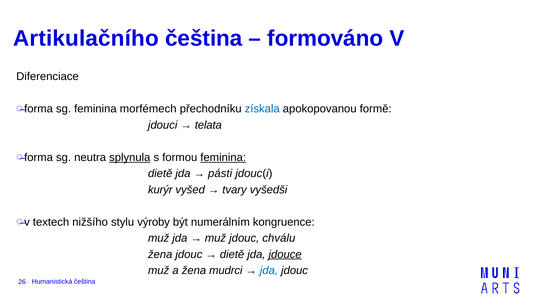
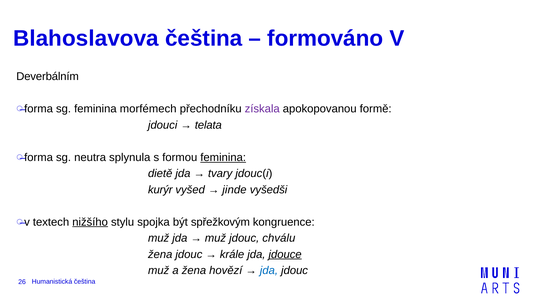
Artikulačního: Artikulačního -> Blahoslavova (86, 38)
Diferenciace: Diferenciace -> Deverbálním (48, 77)
získala colour: blue -> purple (262, 109)
splynula underline: present -> none (130, 157)
pásti: pásti -> tvary (220, 174)
tvary: tvary -> jinde (234, 190)
nižšího underline: none -> present (90, 222)
výroby: výroby -> spojka (154, 222)
numerálním: numerálním -> spřežkovým (220, 222)
dietě: dietě -> krále (232, 254)
mudrci: mudrci -> hovězí (226, 271)
